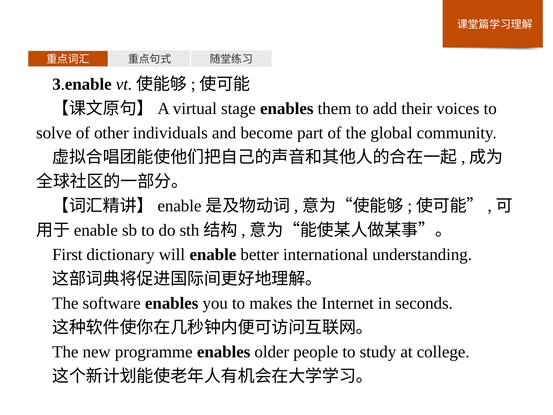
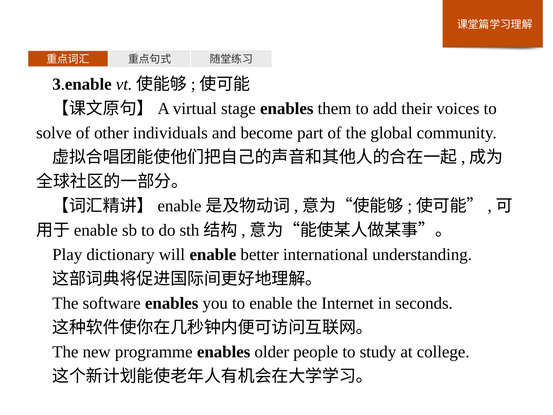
First: First -> Play (67, 255)
to makes: makes -> enable (271, 303)
